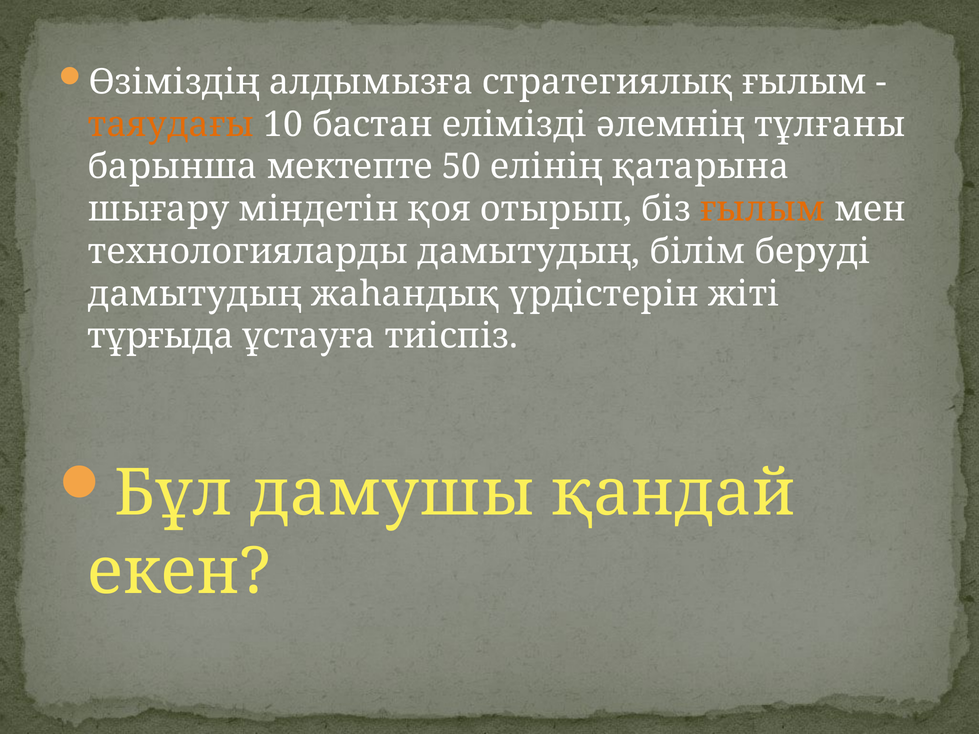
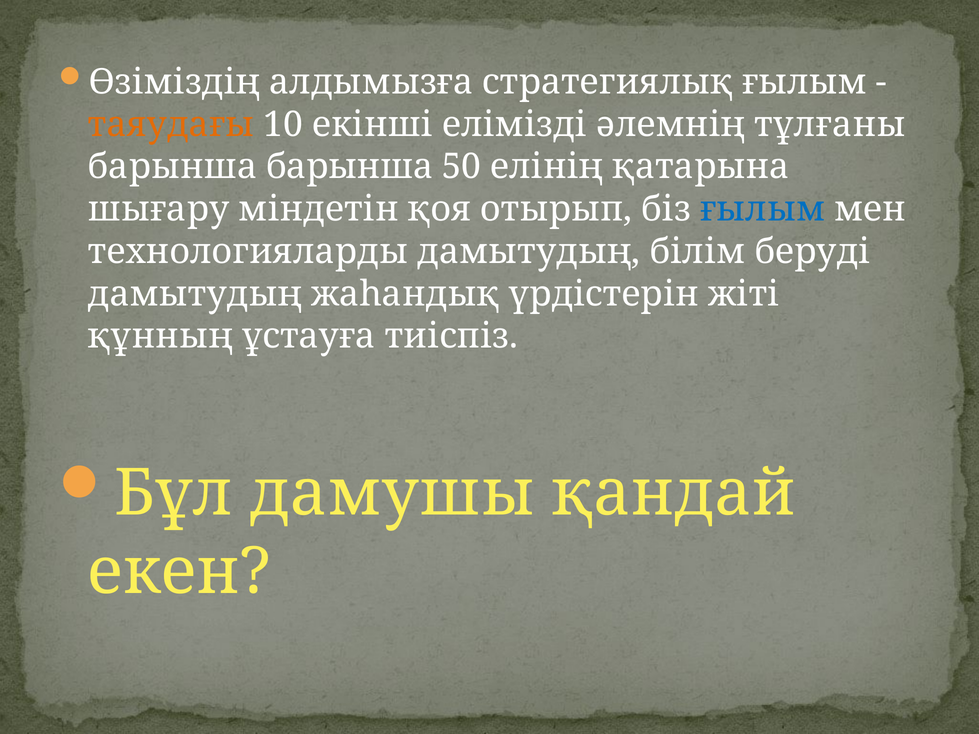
бастан: бастан -> екінші (373, 124)
барынша мектепте: мектепте -> барынша (350, 167)
ғылым colour: orange -> blue (763, 209)
тұрғыда: тұрғыда -> құнның (160, 336)
